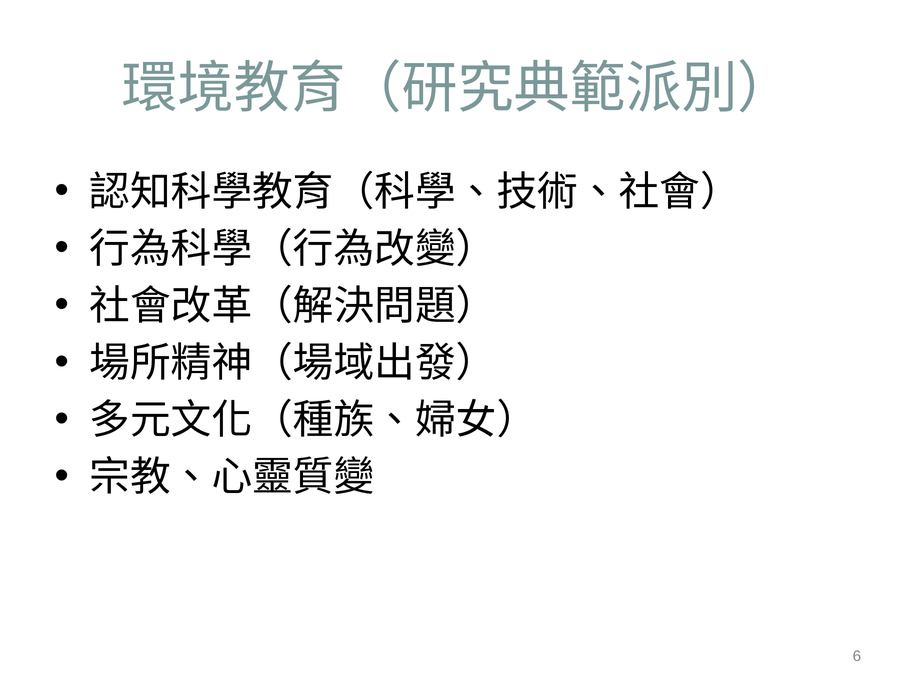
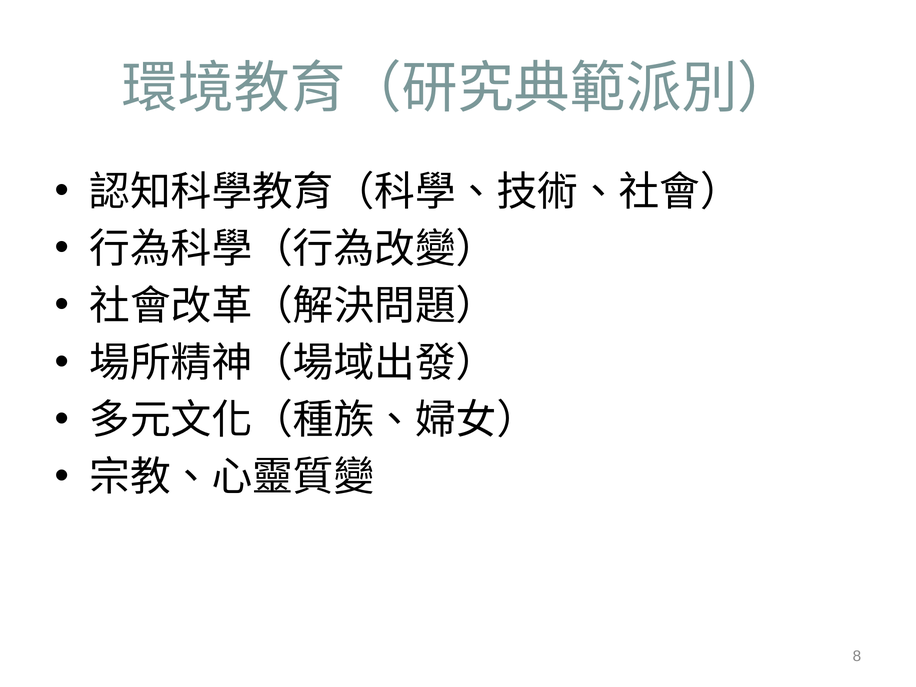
6: 6 -> 8 (857, 656)
